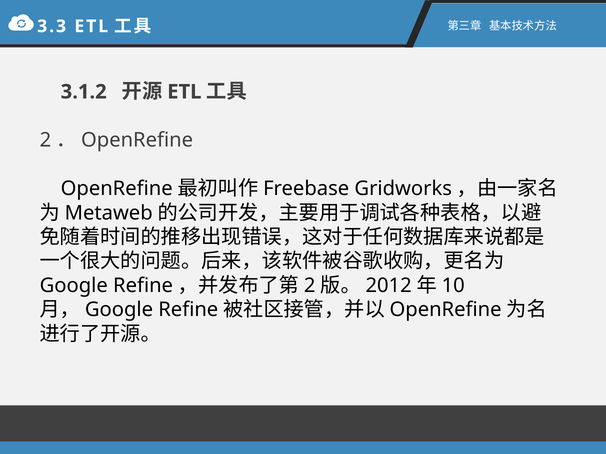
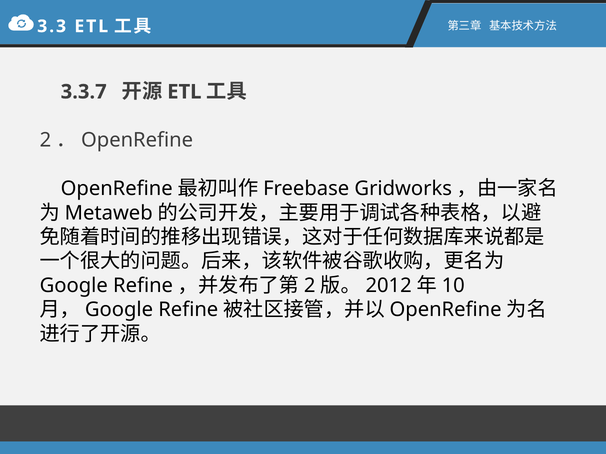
3.1.2: 3.1.2 -> 3.3.7 (84, 92)
